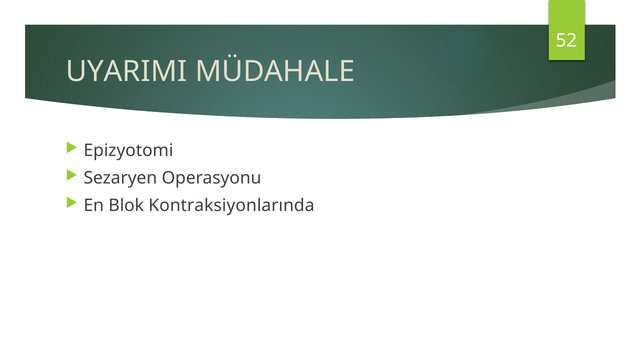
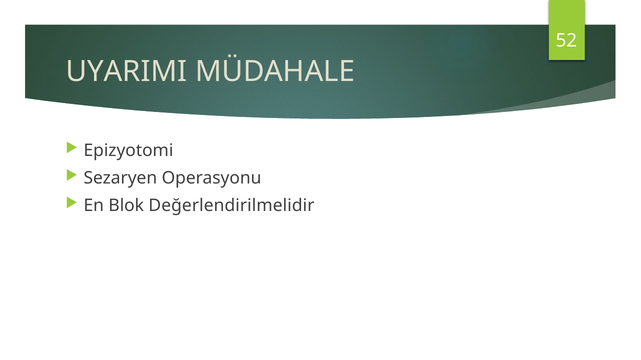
Kontraksiyonlarında: Kontraksiyonlarında -> Değerlendirilmelidir (231, 206)
